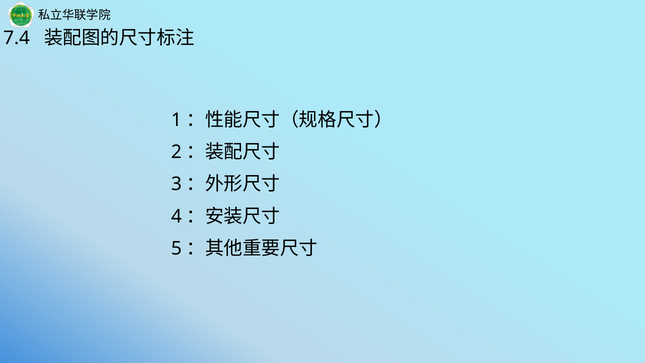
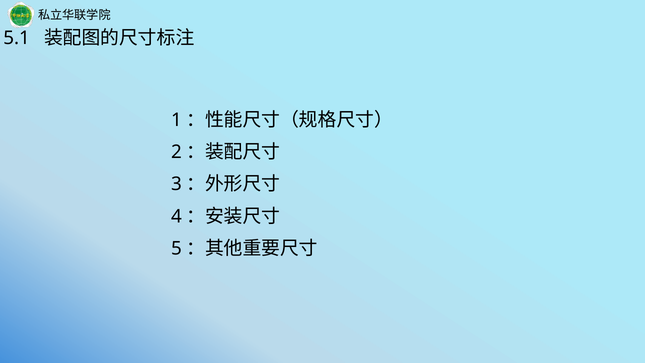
7.4: 7.4 -> 5.1 (17, 38)
